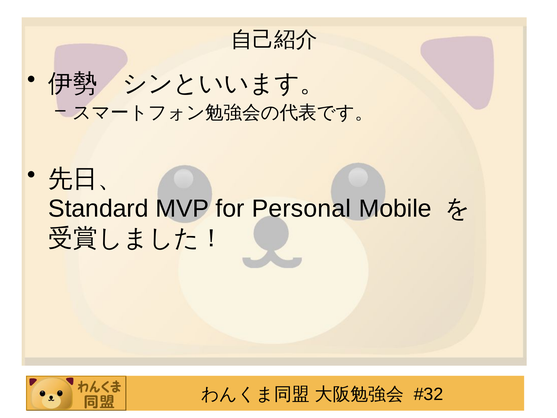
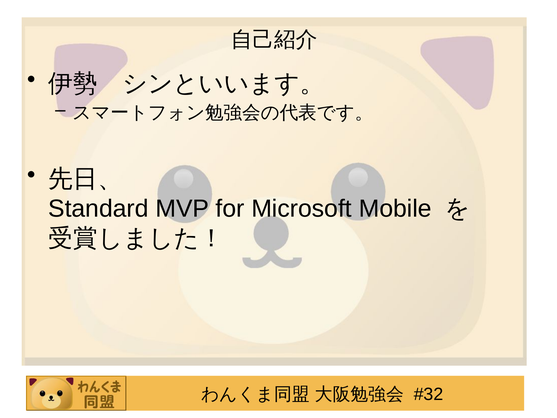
Personal: Personal -> Microsoft (302, 209)
